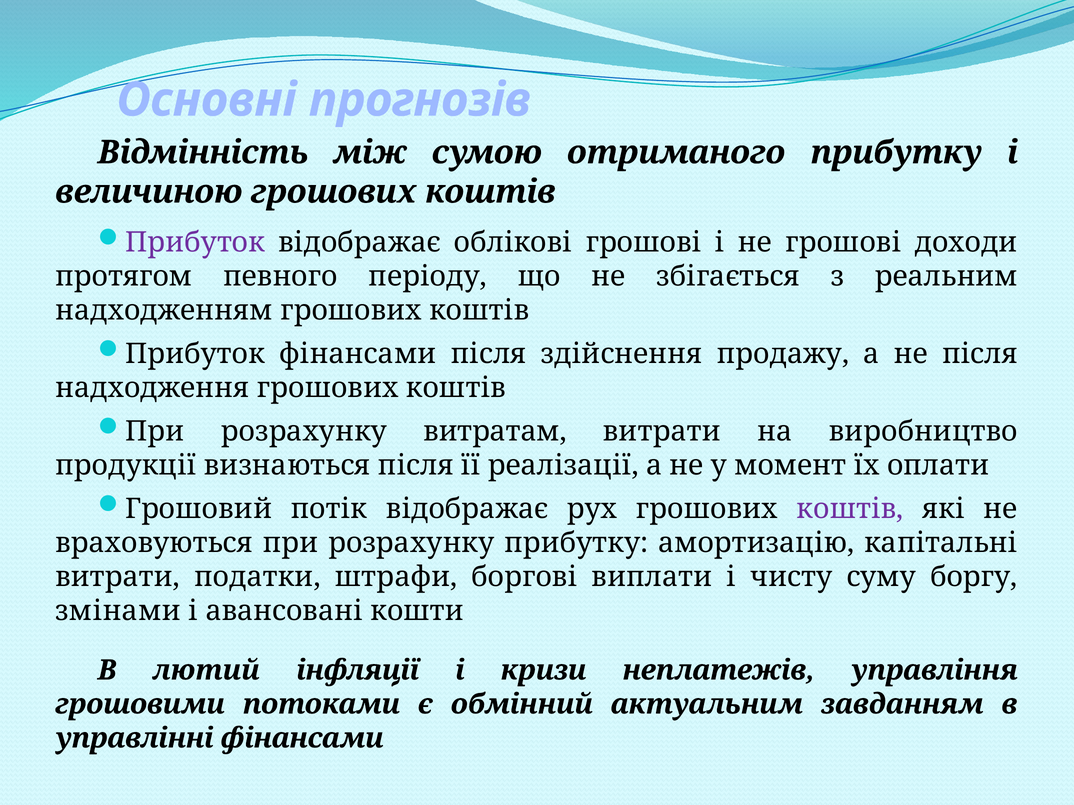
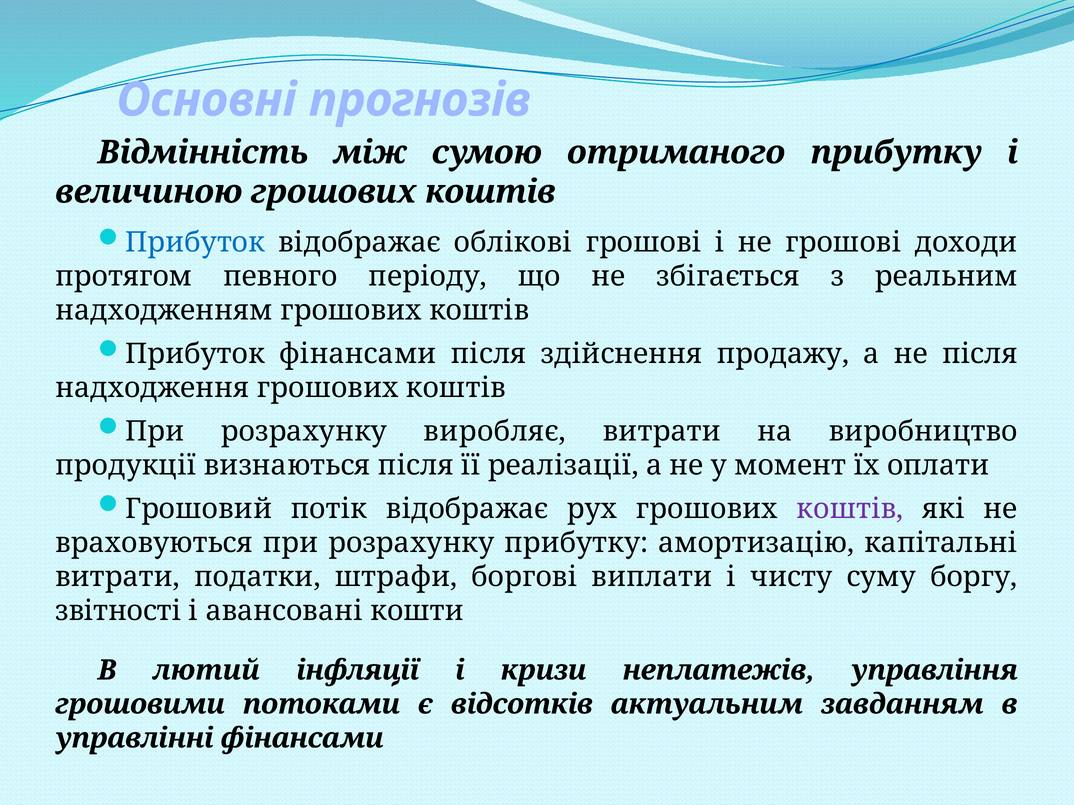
Прибуток colour: purple -> blue (195, 243)
витратам: витратам -> виробляє (495, 432)
змінами: змінами -> звітності (118, 611)
обмінний: обмінний -> відсотків (522, 705)
